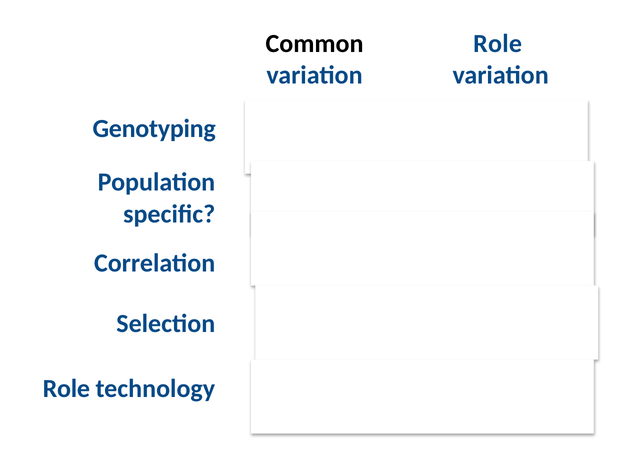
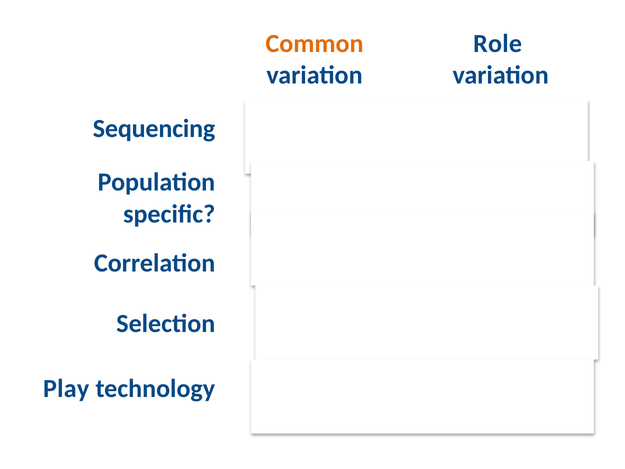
Common colour: black -> orange (315, 43)
Genotyping: Genotyping -> Sequencing (154, 129)
Role: Role -> Play (66, 389)
